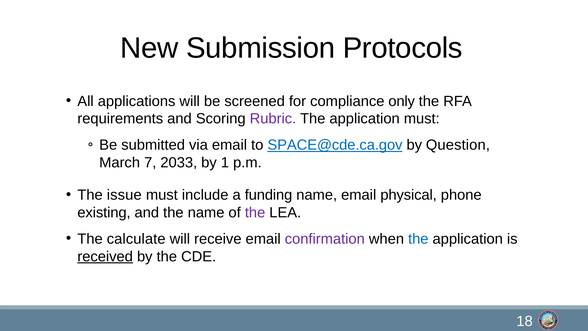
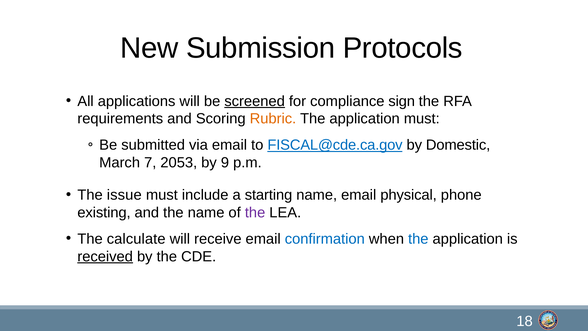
screened underline: none -> present (255, 101)
only: only -> sign (402, 101)
Rubric colour: purple -> orange (273, 119)
SPACE@cde.ca.gov: SPACE@cde.ca.gov -> FISCAL@cde.ca.gov (335, 145)
Question: Question -> Domestic (458, 145)
2033: 2033 -> 2053 (179, 163)
1: 1 -> 9 (225, 163)
funding: funding -> starting (269, 195)
confirmation colour: purple -> blue (325, 239)
